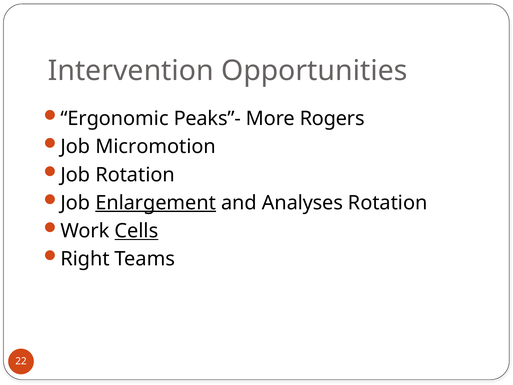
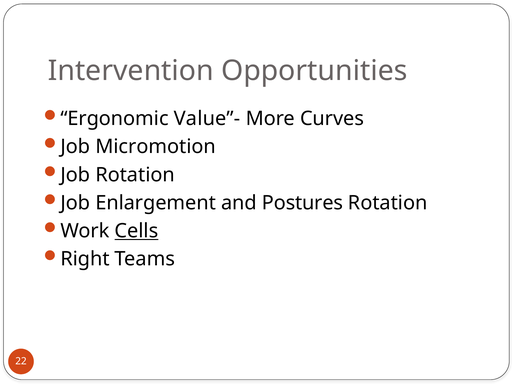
Peaks”-: Peaks”- -> Value”- (207, 119)
Rogers: Rogers -> Curves (332, 119)
Enlargement underline: present -> none (156, 203)
Analyses: Analyses -> Postures (303, 203)
